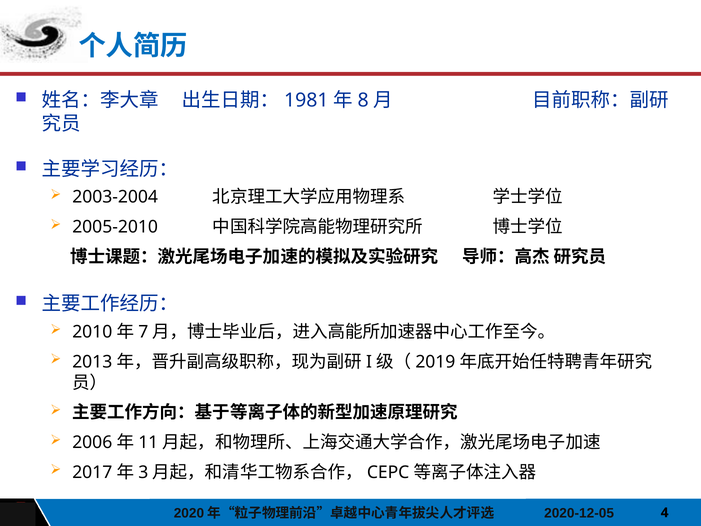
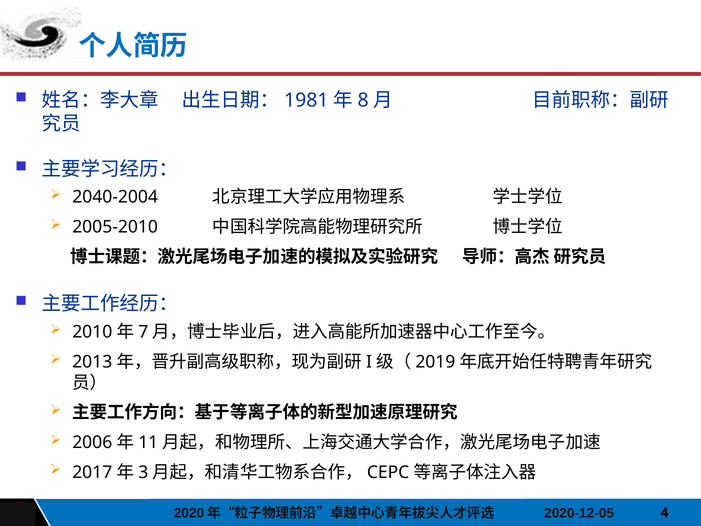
2003-2004: 2003-2004 -> 2040-2004 (115, 197)
